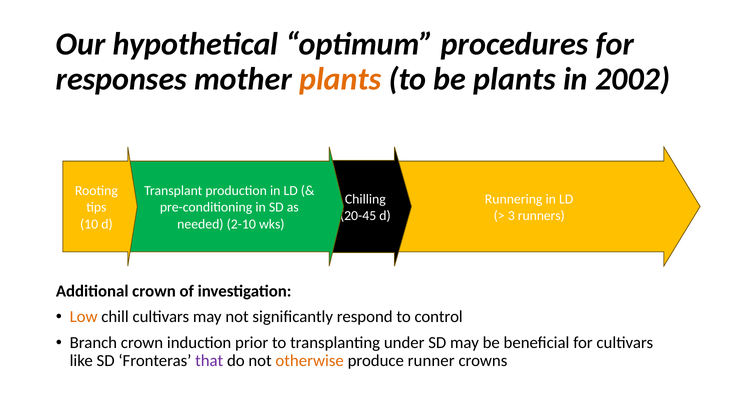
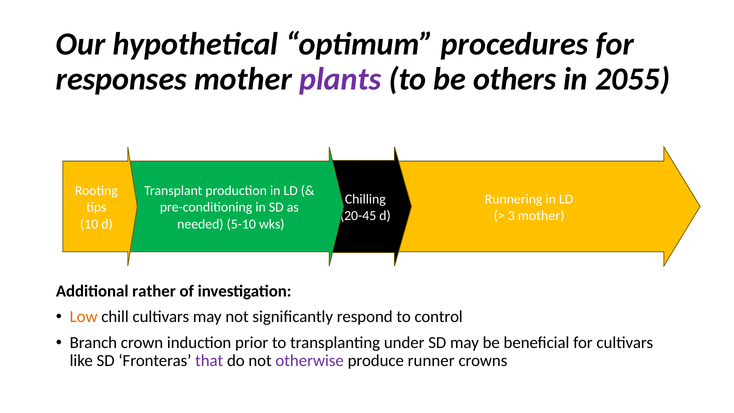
plants colour: orange -> purple (340, 79)
be plants: plants -> others (515, 79)
2002: 2002 -> 2055 (633, 79)
3 runners: runners -> mother (541, 216)
2-10: 2-10 -> 5-10 (241, 224)
Additional crown: crown -> rather (154, 291)
otherwise colour: orange -> purple (310, 361)
